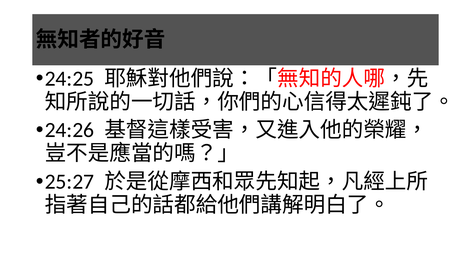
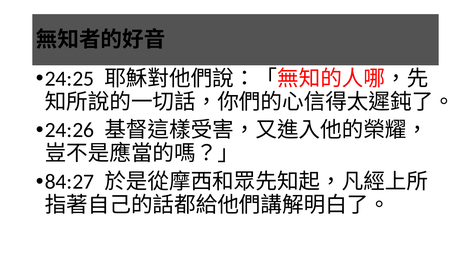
25:27: 25:27 -> 84:27 (69, 182)
